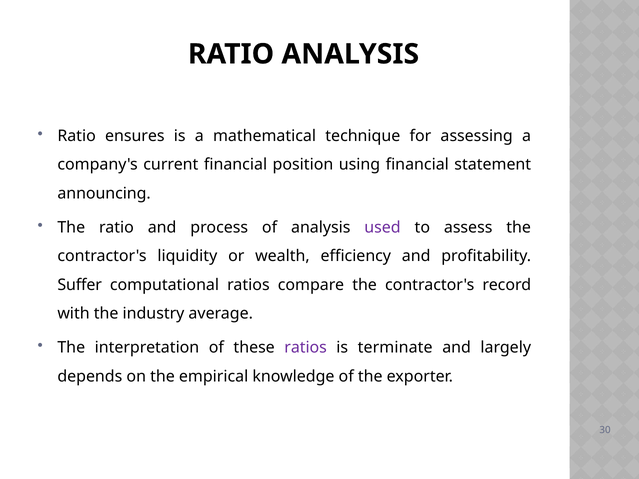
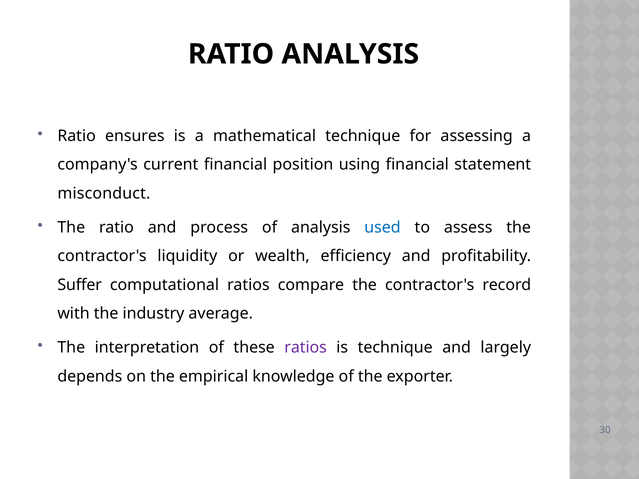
announcing: announcing -> misconduct (104, 193)
used colour: purple -> blue (382, 228)
is terminate: terminate -> technique (395, 348)
